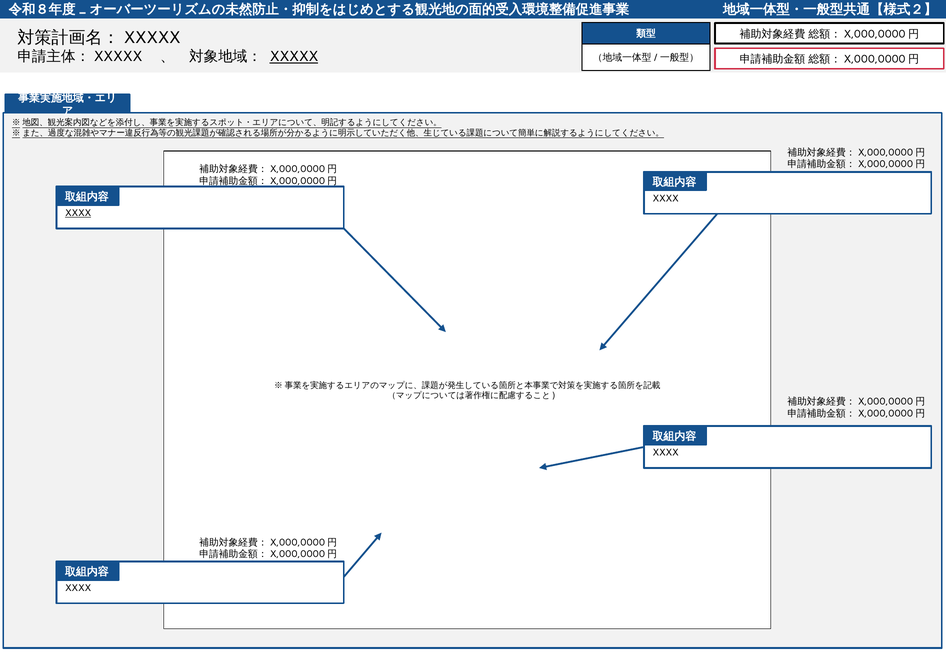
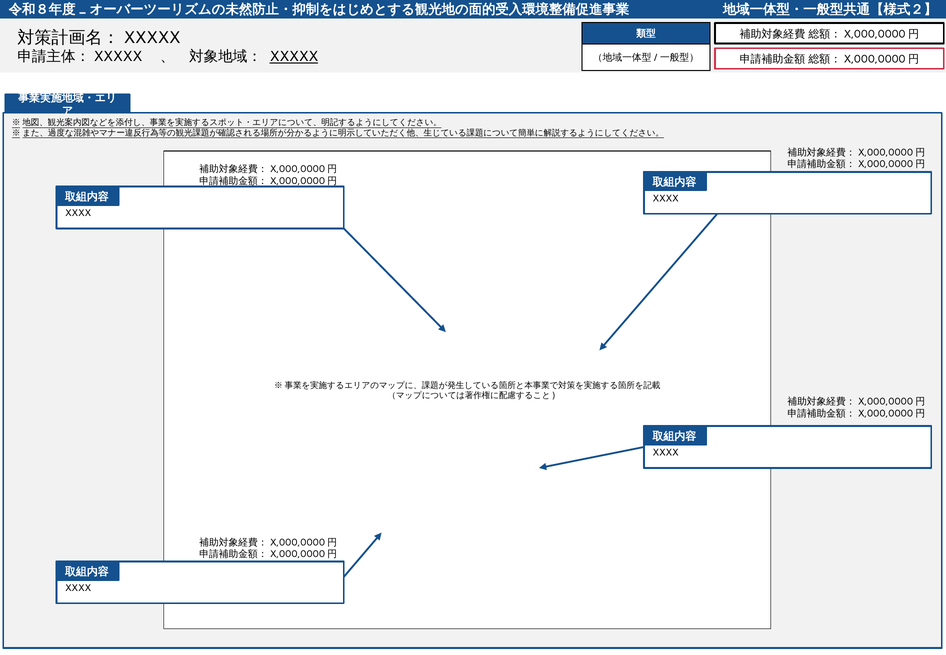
XXXX underline: present -> none (78, 213)
